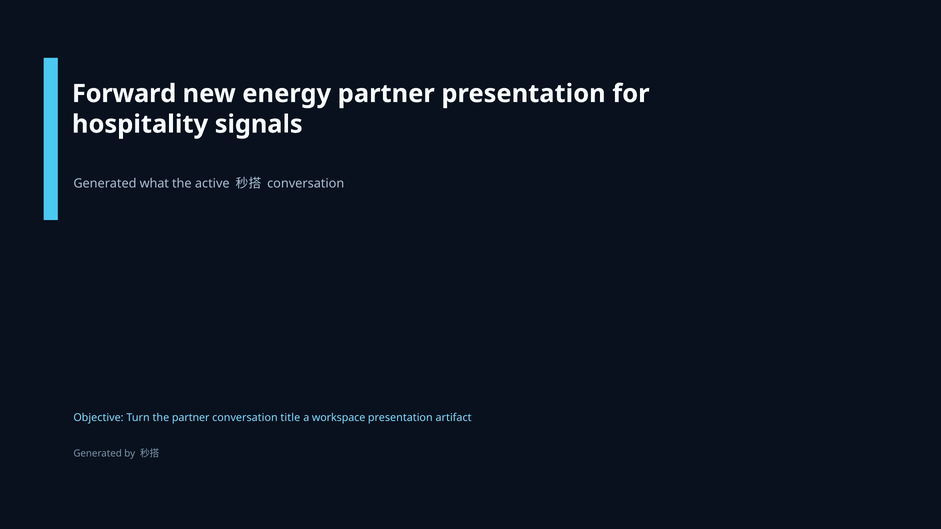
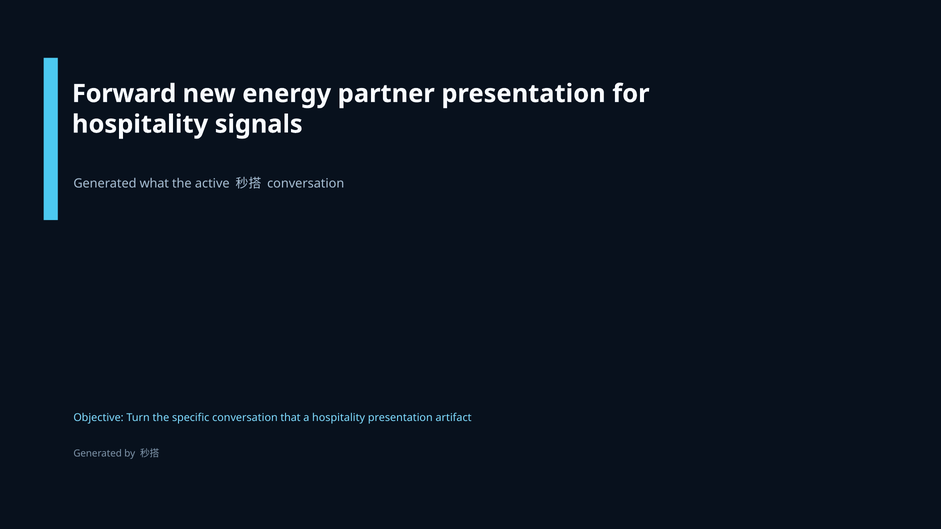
the partner: partner -> specific (191, 418)
title: title -> that (291, 418)
a workspace: workspace -> hospitality (339, 418)
